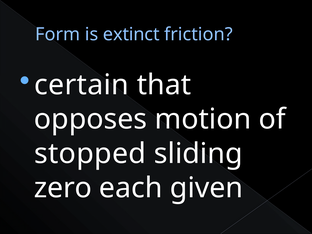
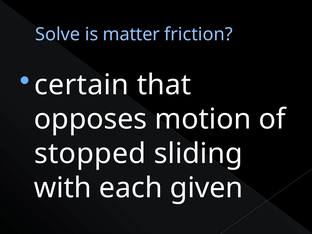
Form: Form -> Solve (58, 34)
extinct: extinct -> matter (131, 34)
zero: zero -> with (63, 188)
